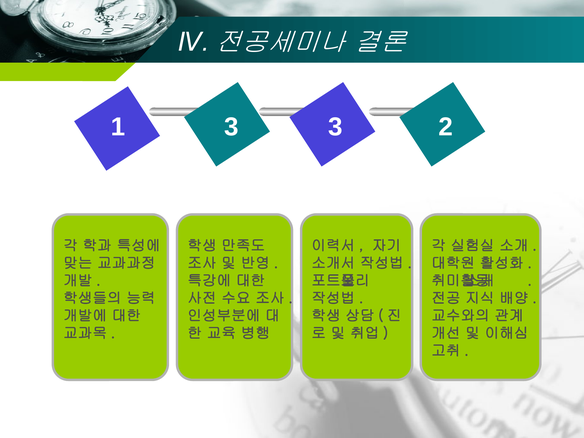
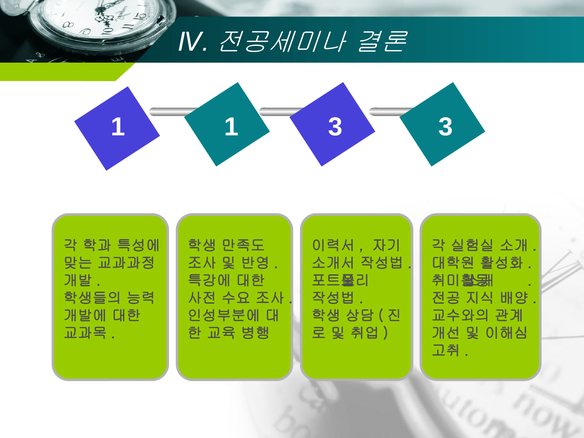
1 3: 3 -> 1 (232, 127)
3 2: 2 -> 3 (446, 127)
